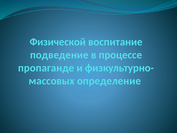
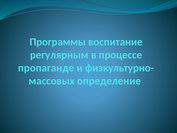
Физической: Физической -> Программы (58, 42)
подведение: подведение -> регулярным (59, 55)
